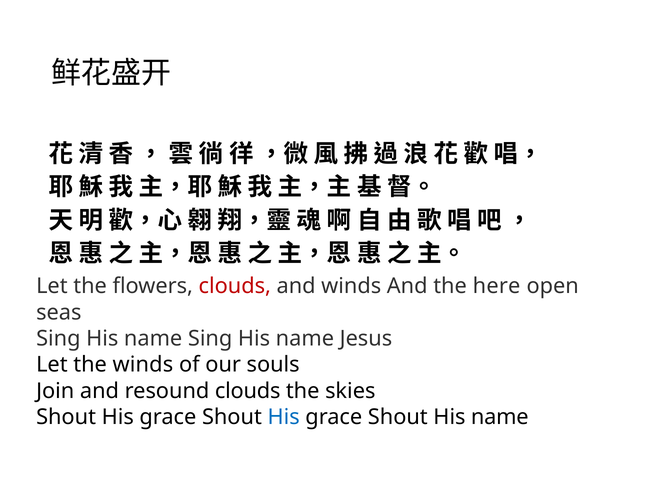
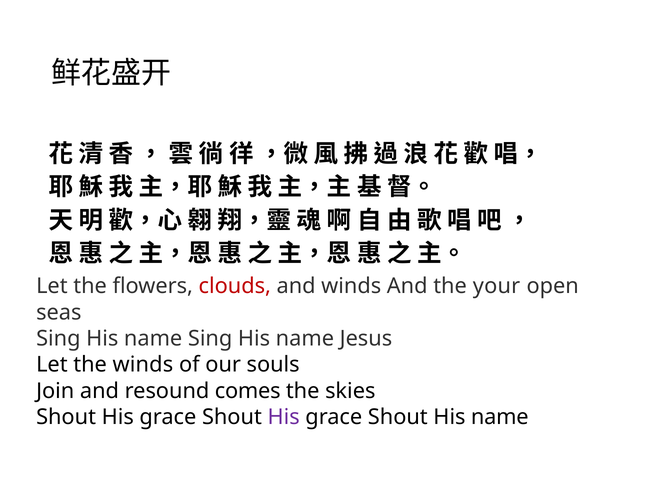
here: here -> your (497, 286)
resound clouds: clouds -> comes (248, 391)
His colour: blue -> purple (284, 417)
